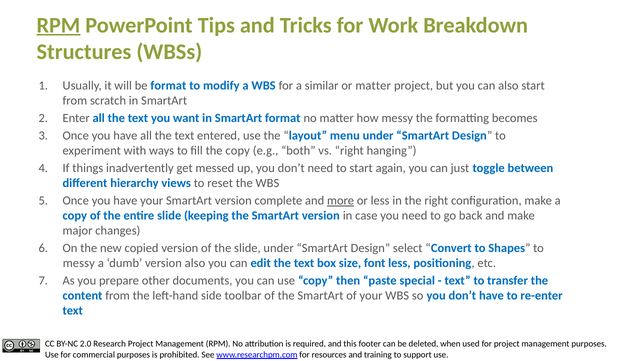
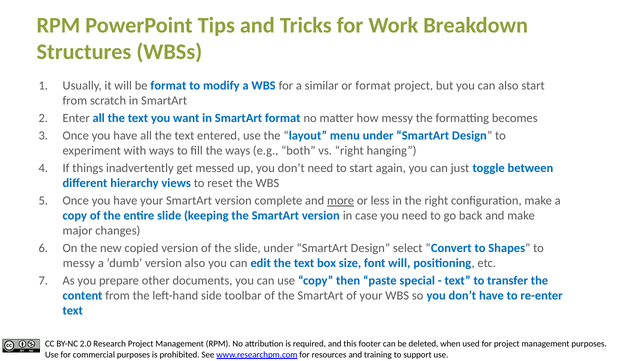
RPM underline: present -> none (58, 25)
or matter: matter -> format (373, 86)
the copy: copy -> ways (238, 151)
font less: less -> will (399, 263)
